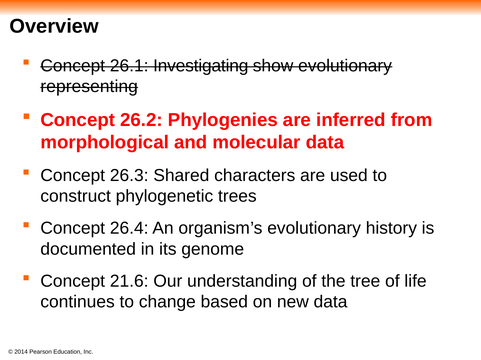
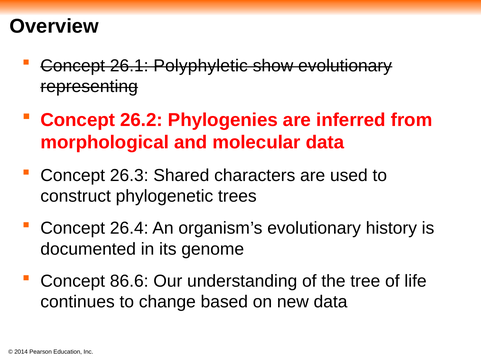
Investigating: Investigating -> Polyphyletic (201, 66)
21.6: 21.6 -> 86.6 (129, 282)
